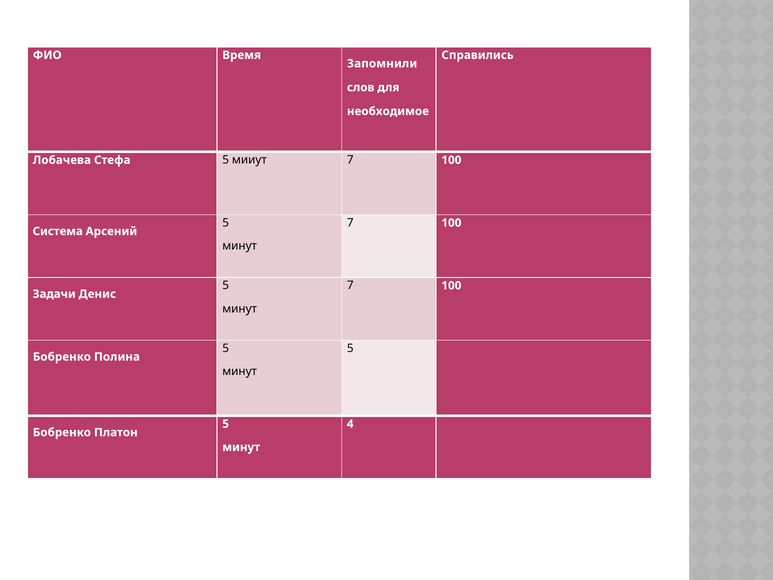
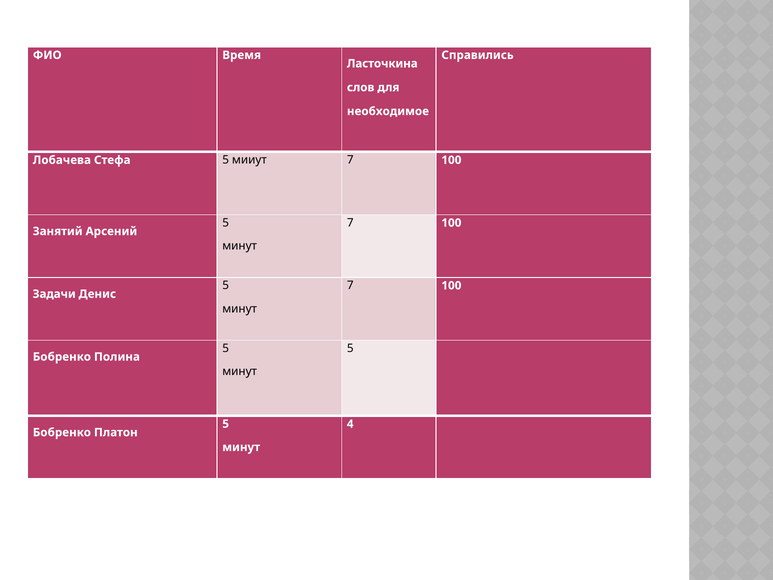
Запомнили: Запомнили -> Ласточкина (382, 64)
Система: Система -> Занятий (58, 231)
